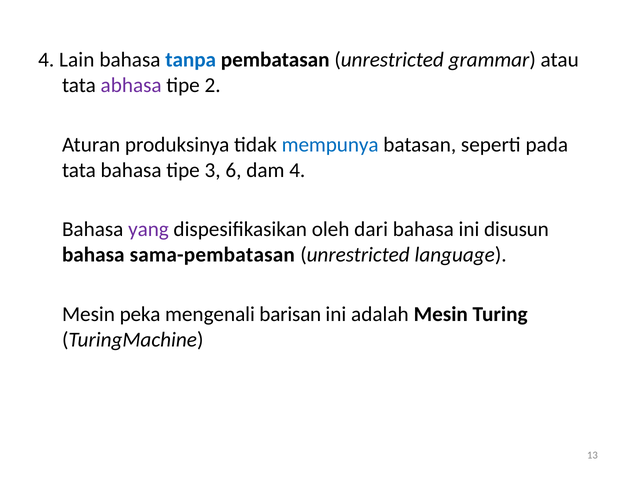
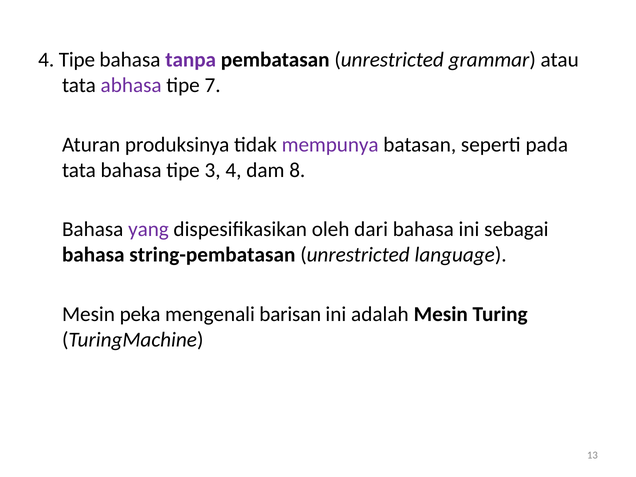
4 Lain: Lain -> Tipe (77, 60)
tanpa colour: blue -> purple (191, 60)
2: 2 -> 7 (213, 85)
mempunya colour: blue -> purple (330, 145)
3 6: 6 -> 4 (233, 170)
dam 4: 4 -> 8 (297, 170)
disusun: disusun -> sebagai (516, 229)
sama-pembatasan: sama-pembatasan -> string-pembatasan (212, 255)
